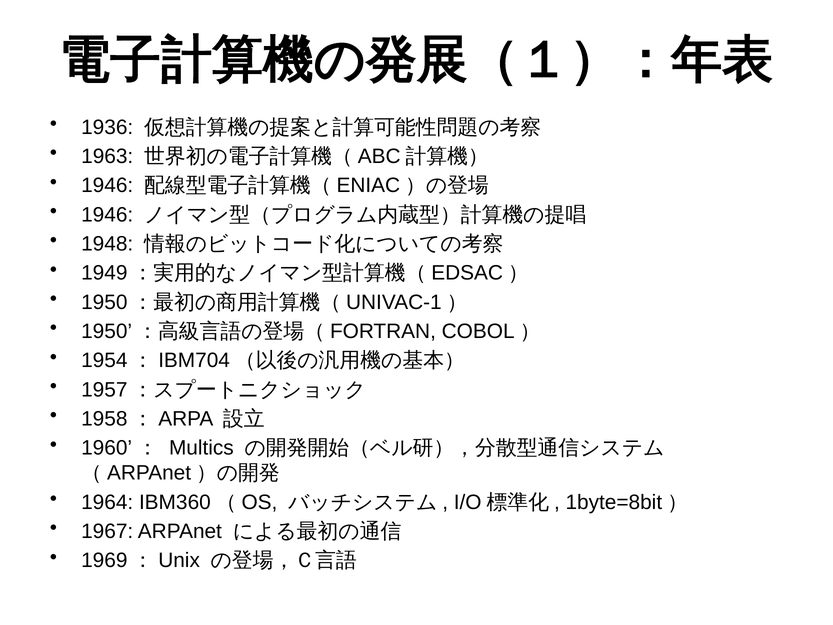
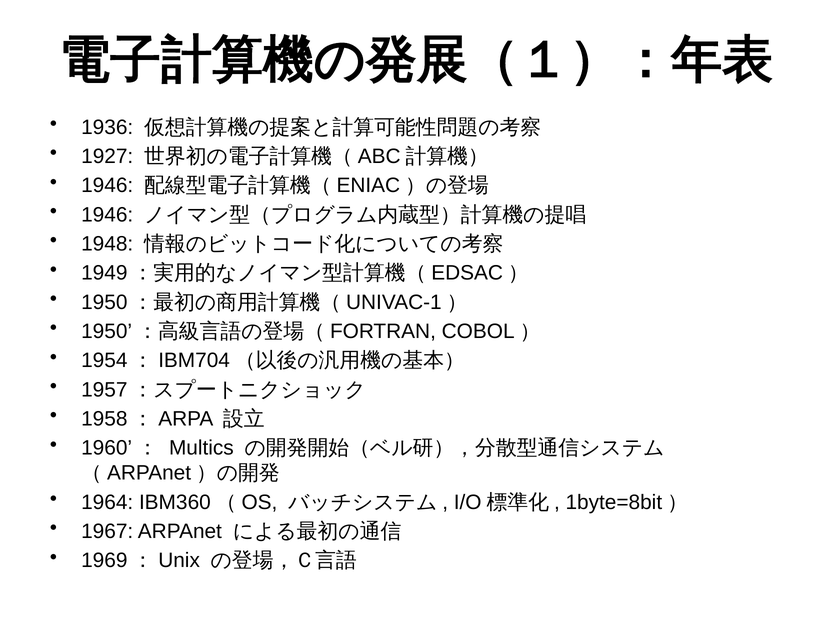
1963: 1963 -> 1927 (107, 156)
